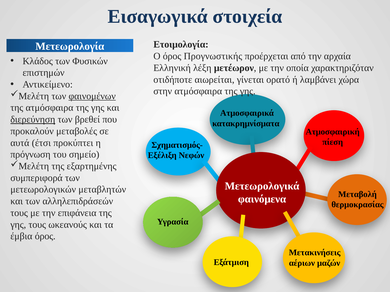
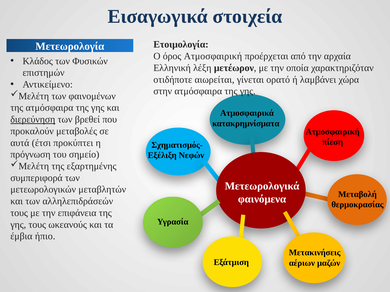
όρος Προγνωστικής: Προγνωστικής -> Ατμοσφαιρική (213, 56)
φαινομένων underline: present -> none (92, 96)
έμβια όρος: όρος -> ήπιο (45, 237)
